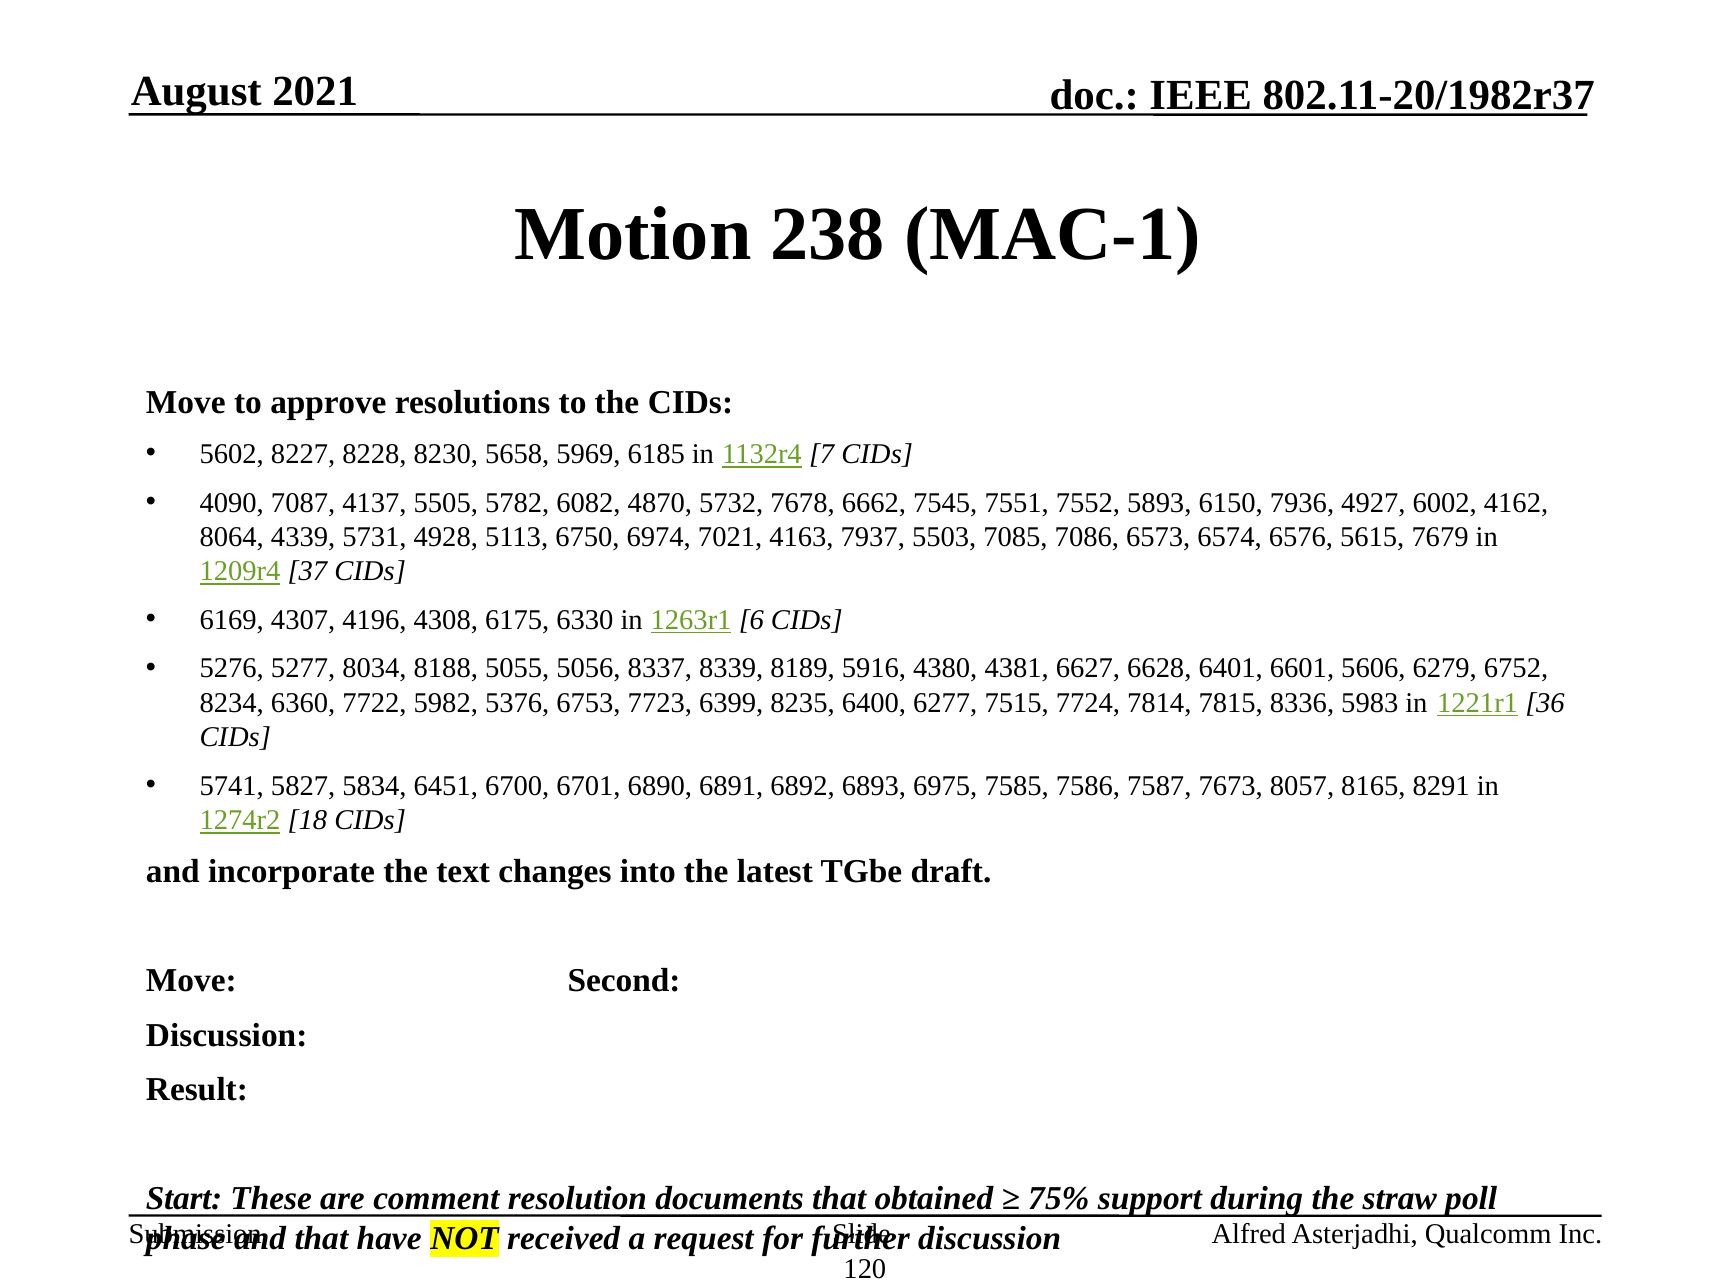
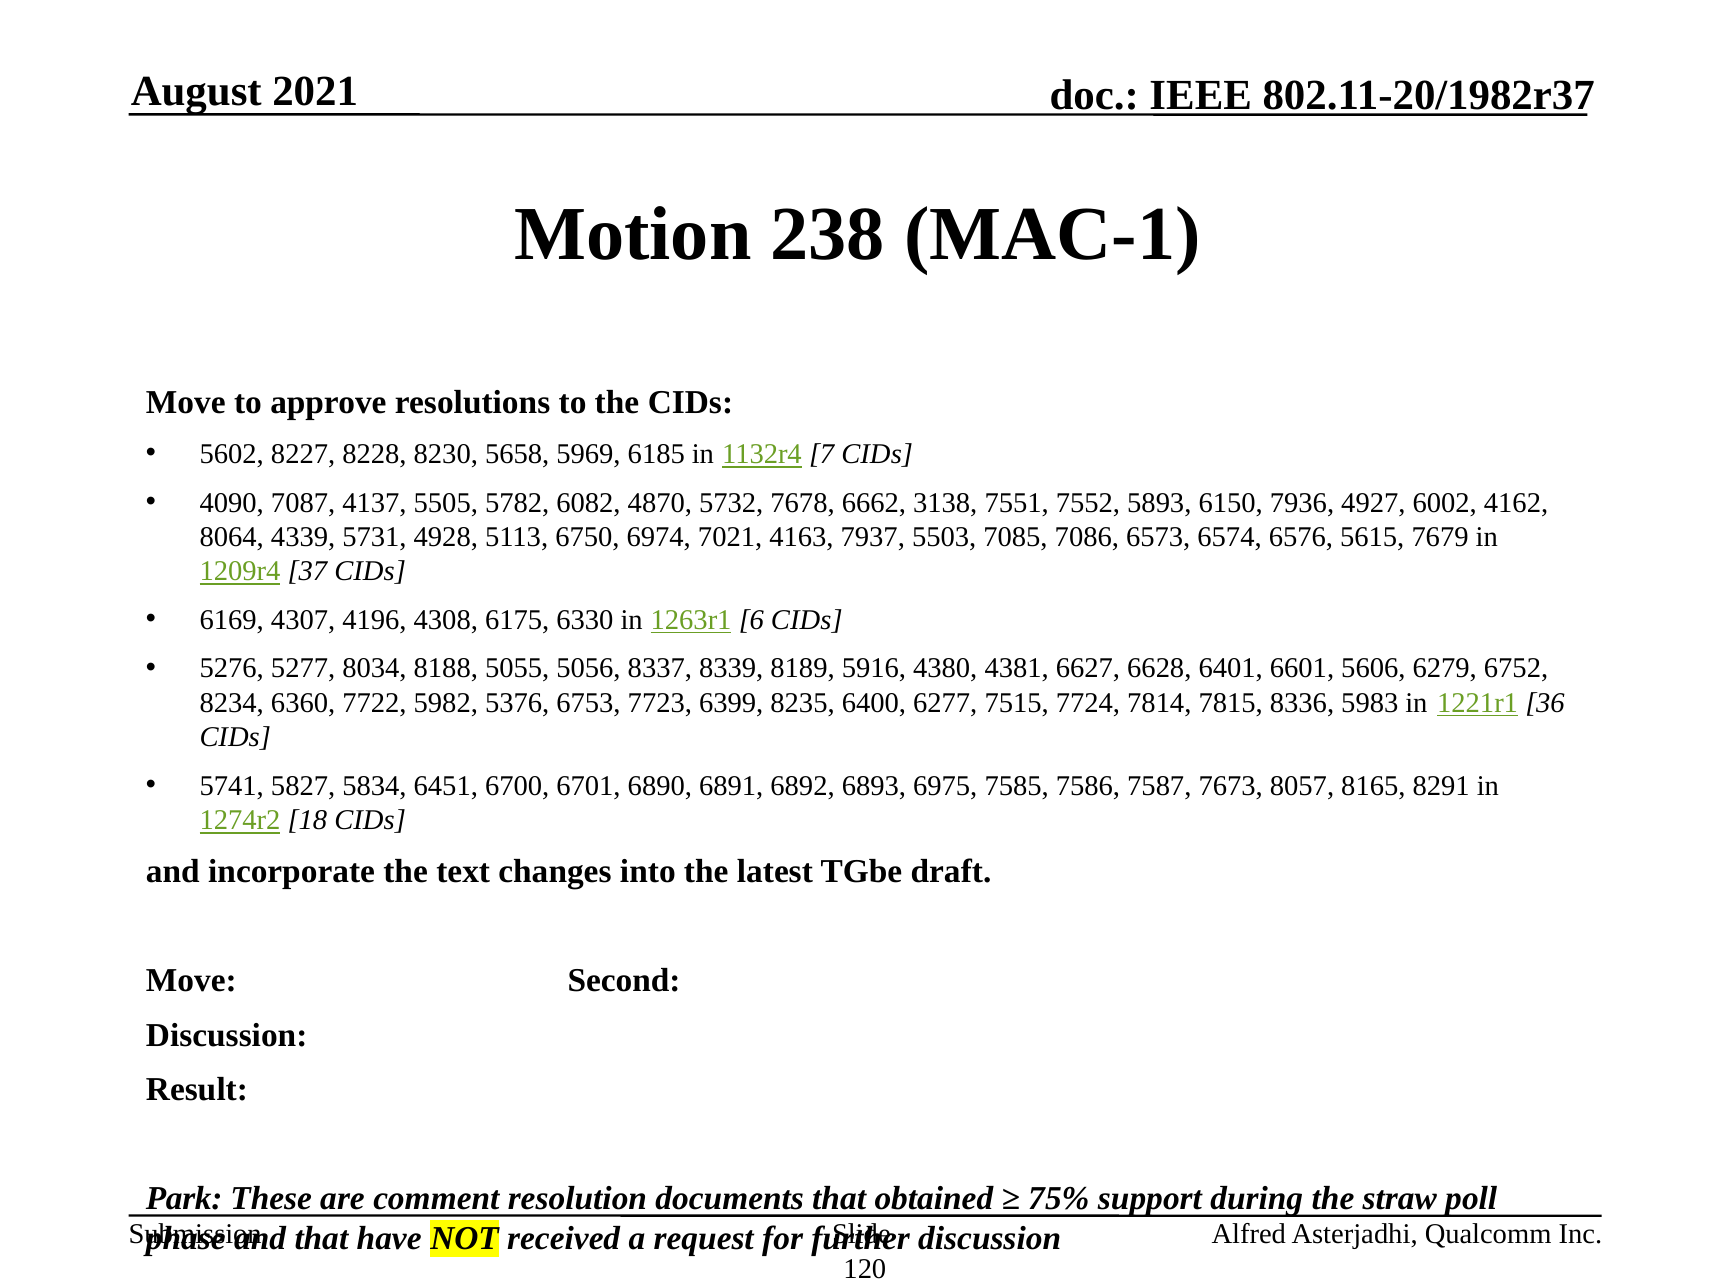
7545: 7545 -> 3138 (945, 503)
Start: Start -> Park (184, 1198)
